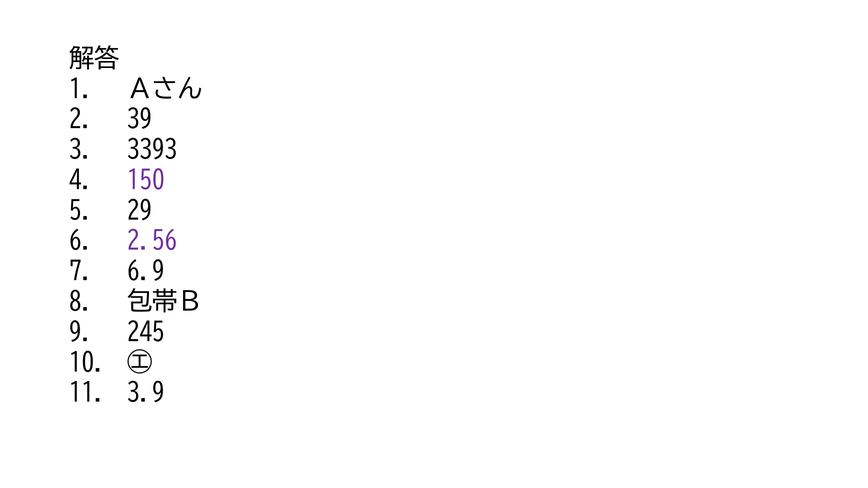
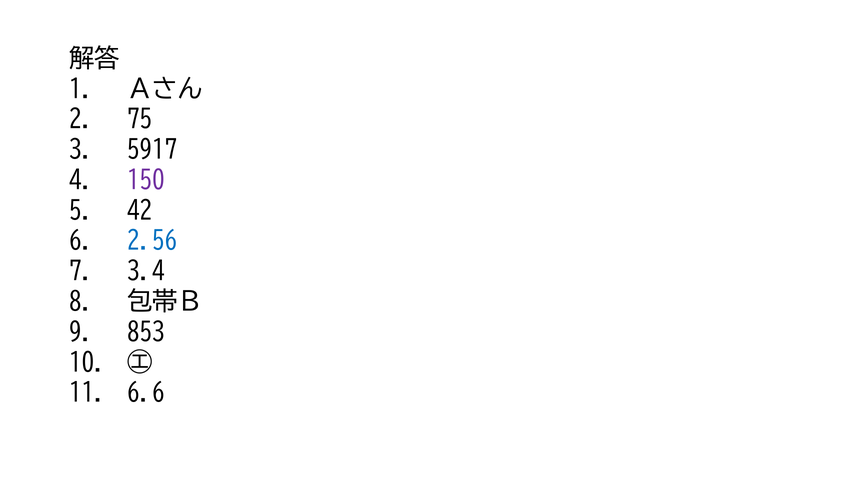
39: 39 -> 75 (140, 120)
3393: 3393 -> 5917 (152, 150)
29: 29 -> 42 (140, 211)
2.56 colour: purple -> blue (152, 241)
6.9: 6.9 -> 3.4 (146, 272)
245: 245 -> 853 (146, 332)
3.9: 3.9 -> 6.6 (146, 393)
